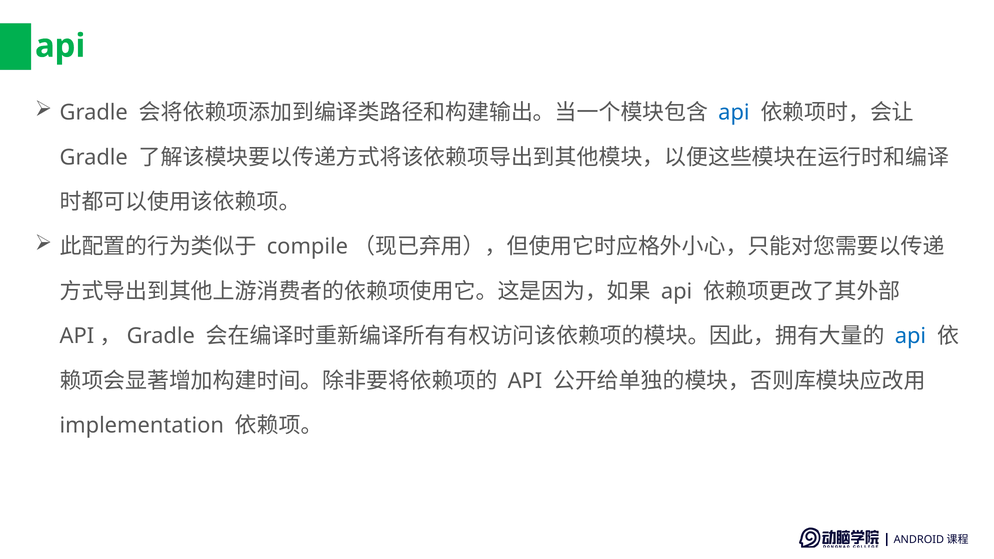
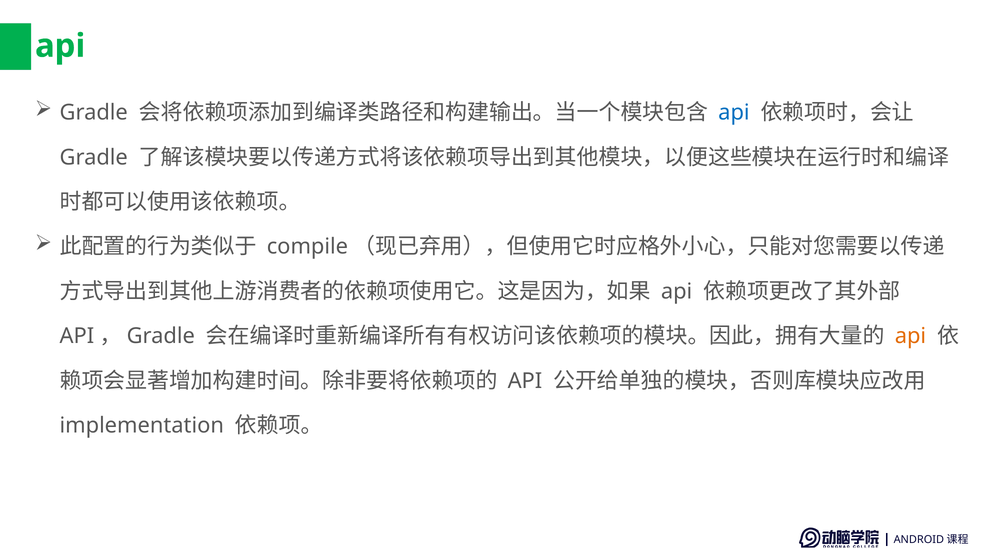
api colour: blue -> orange (910, 336)
